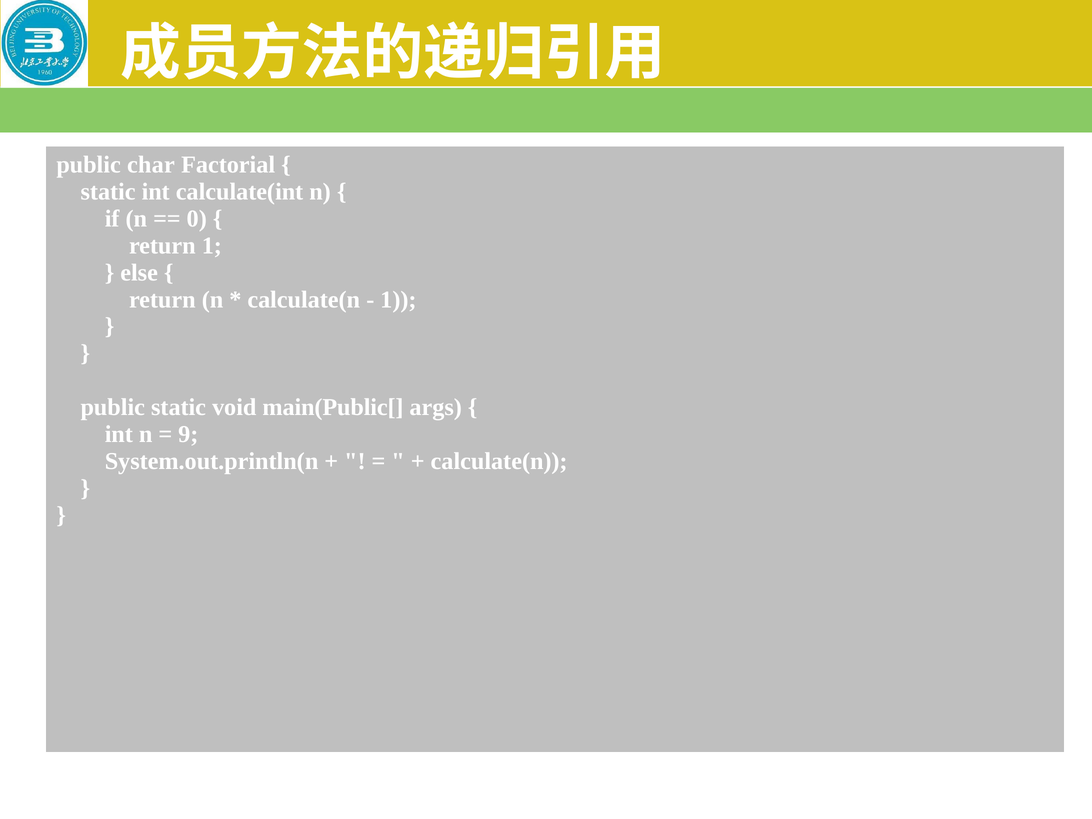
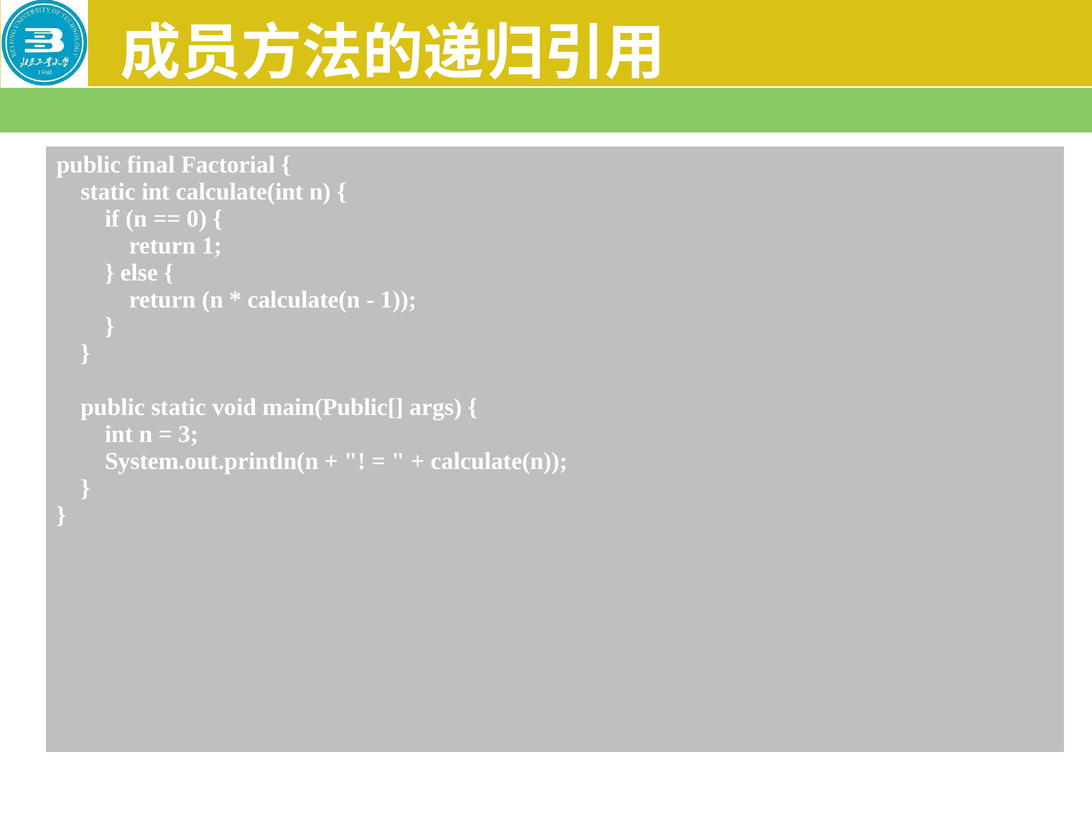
char: char -> final (151, 165)
9: 9 -> 3 (188, 434)
